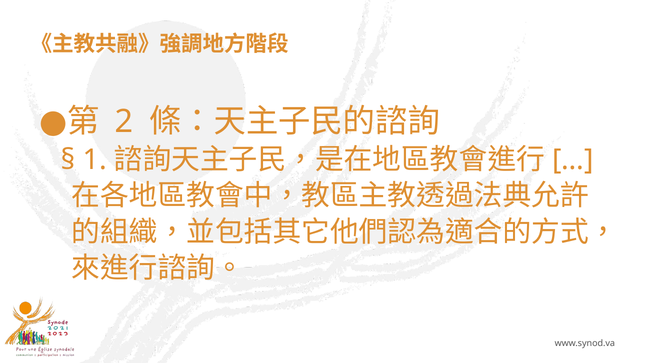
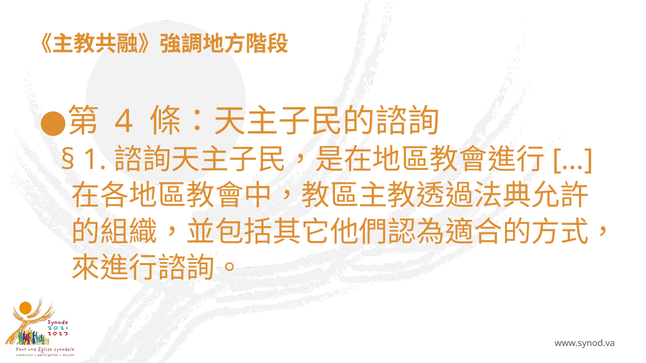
2: 2 -> 4 (124, 122)
